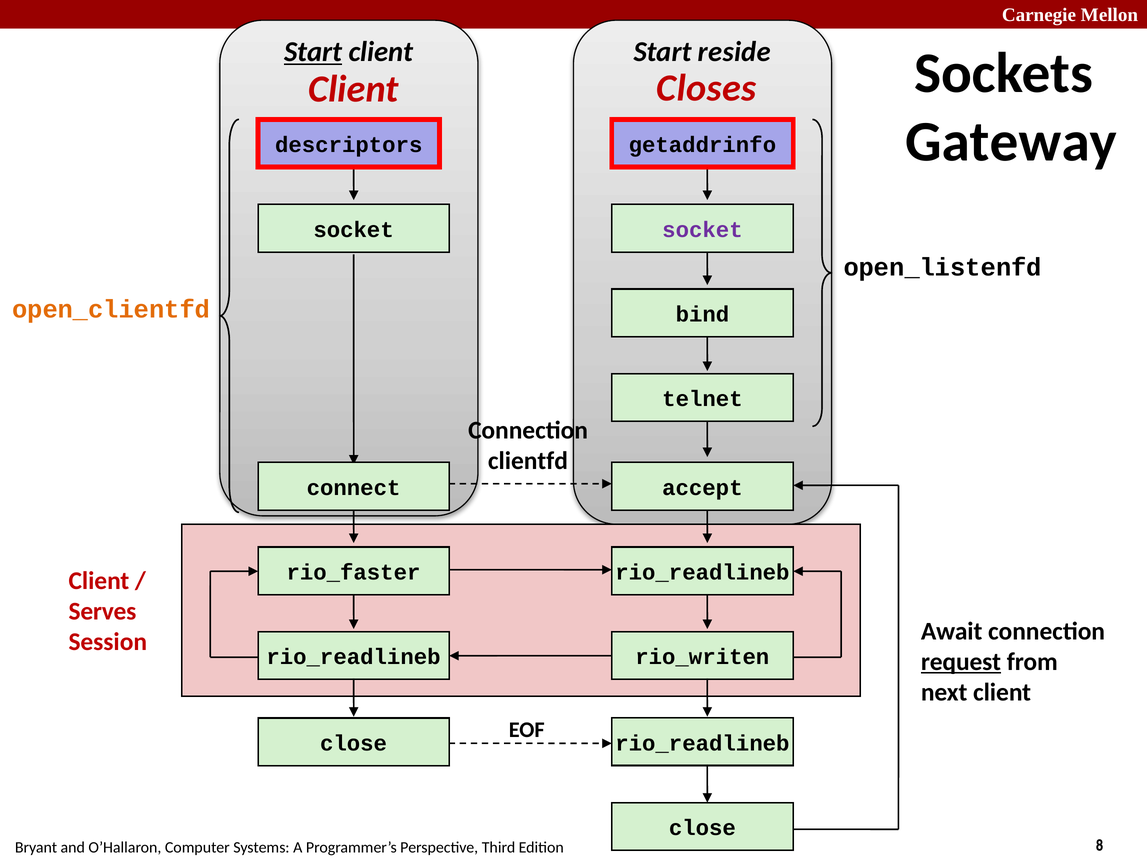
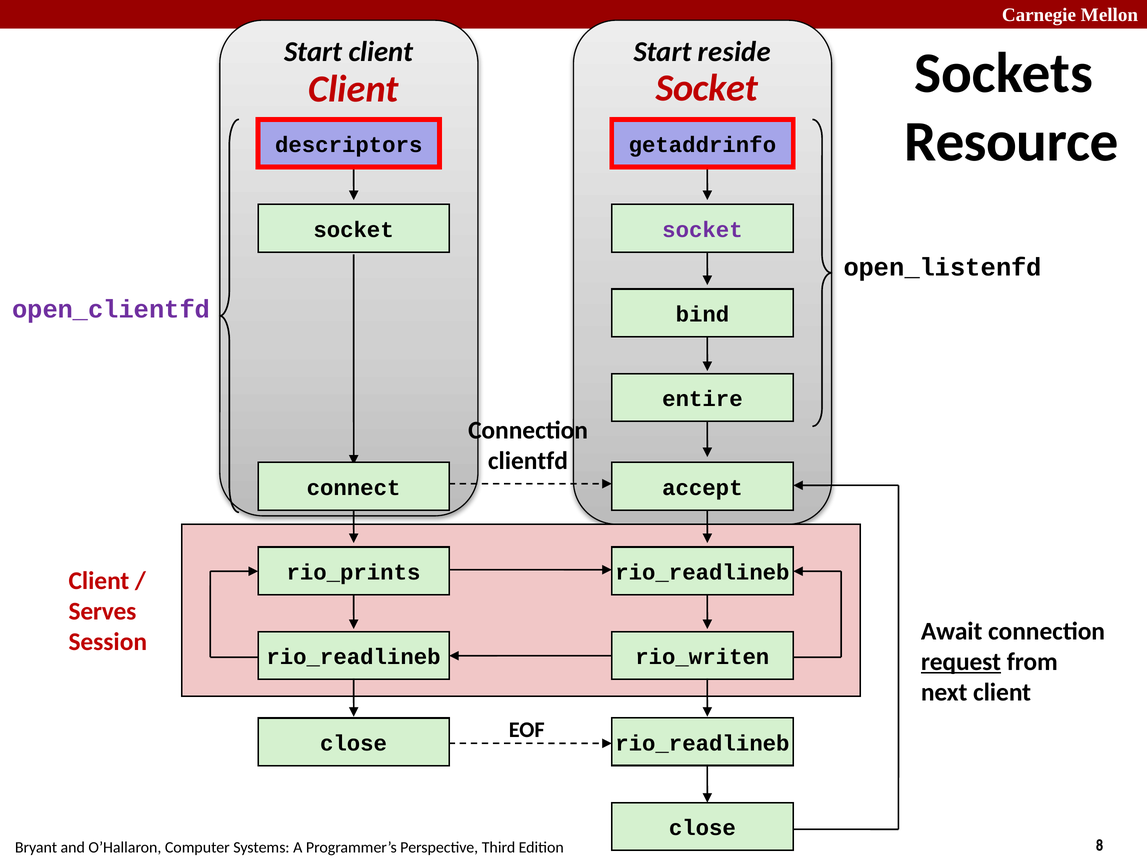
Start underline: present -> none (313, 52)
Client Closes: Closes -> Socket (707, 88)
Gateway: Gateway -> Resource (1011, 142)
open_clientfd colour: orange -> purple (111, 310)
telnet: telnet -> entire (702, 399)
rio_faster: rio_faster -> rio_prints (353, 573)
